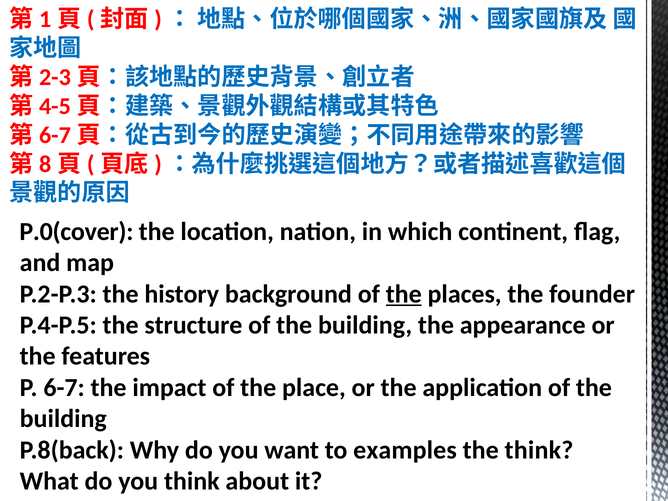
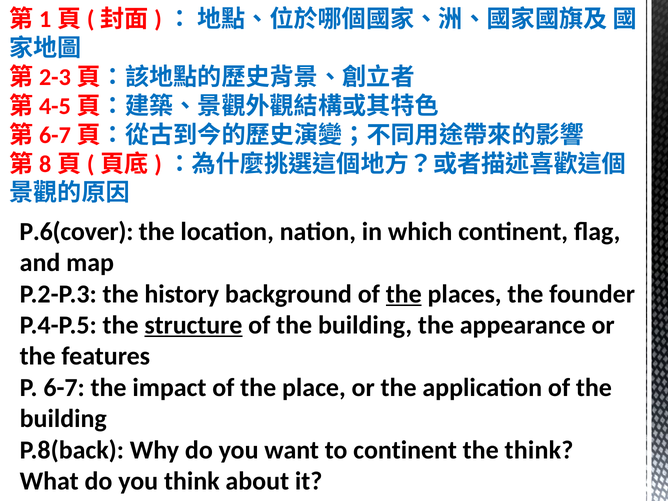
P.0(cover: P.0(cover -> P.6(cover (76, 232)
structure underline: none -> present (193, 325)
to examples: examples -> continent (405, 450)
